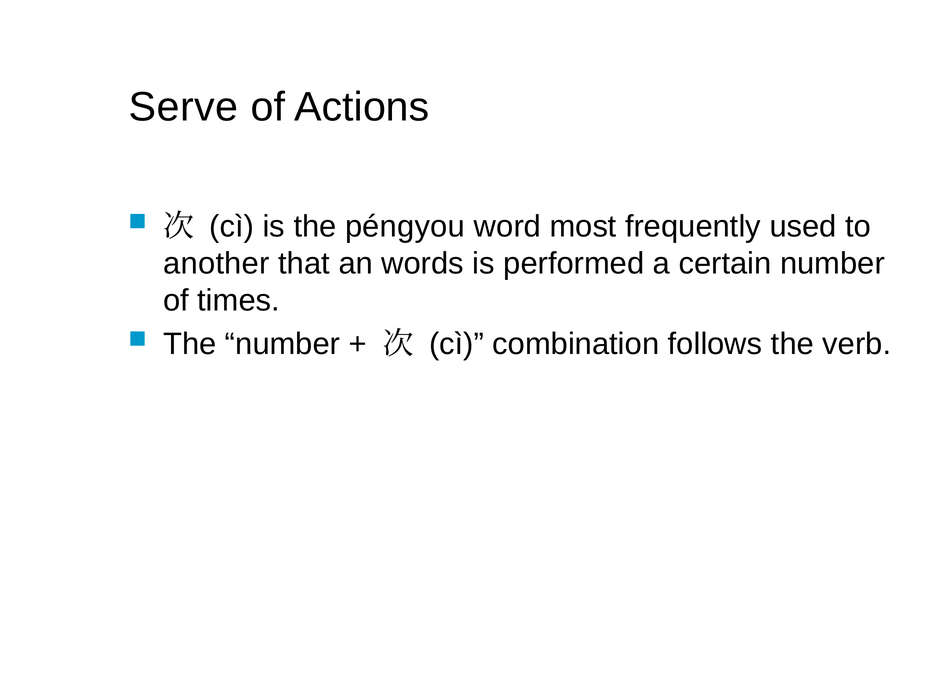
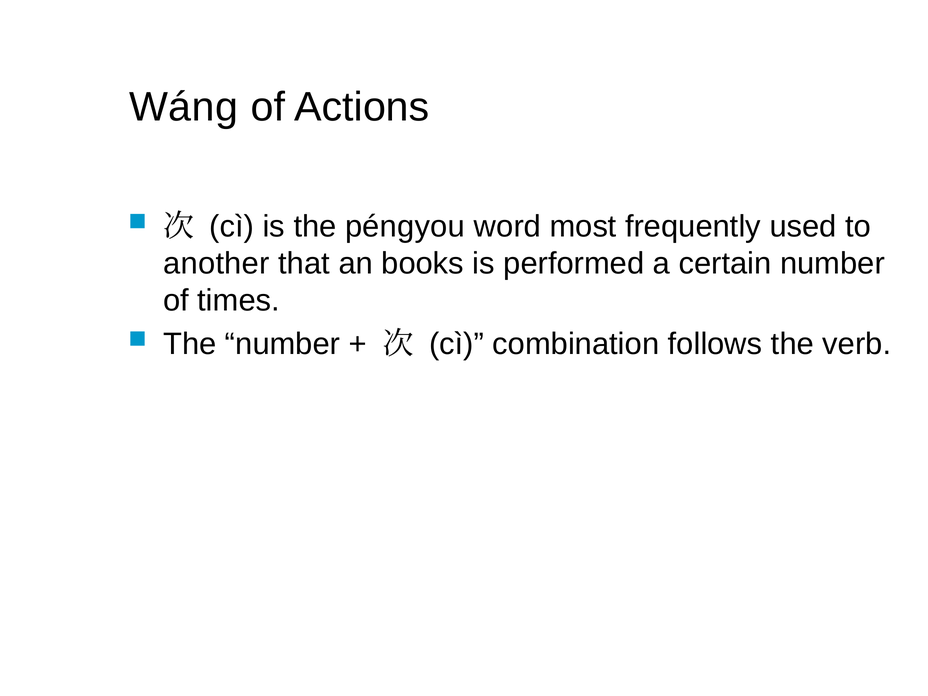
Serve: Serve -> Wáng (184, 107)
words: words -> books (423, 264)
